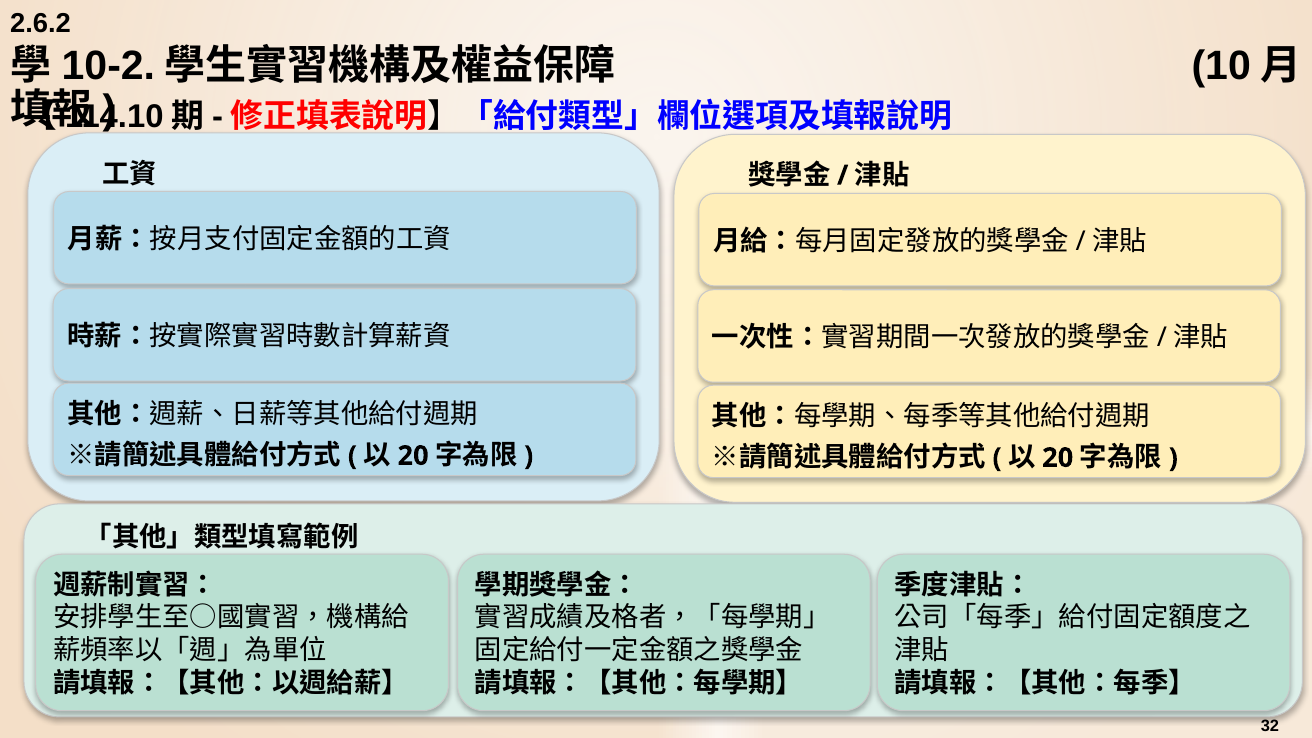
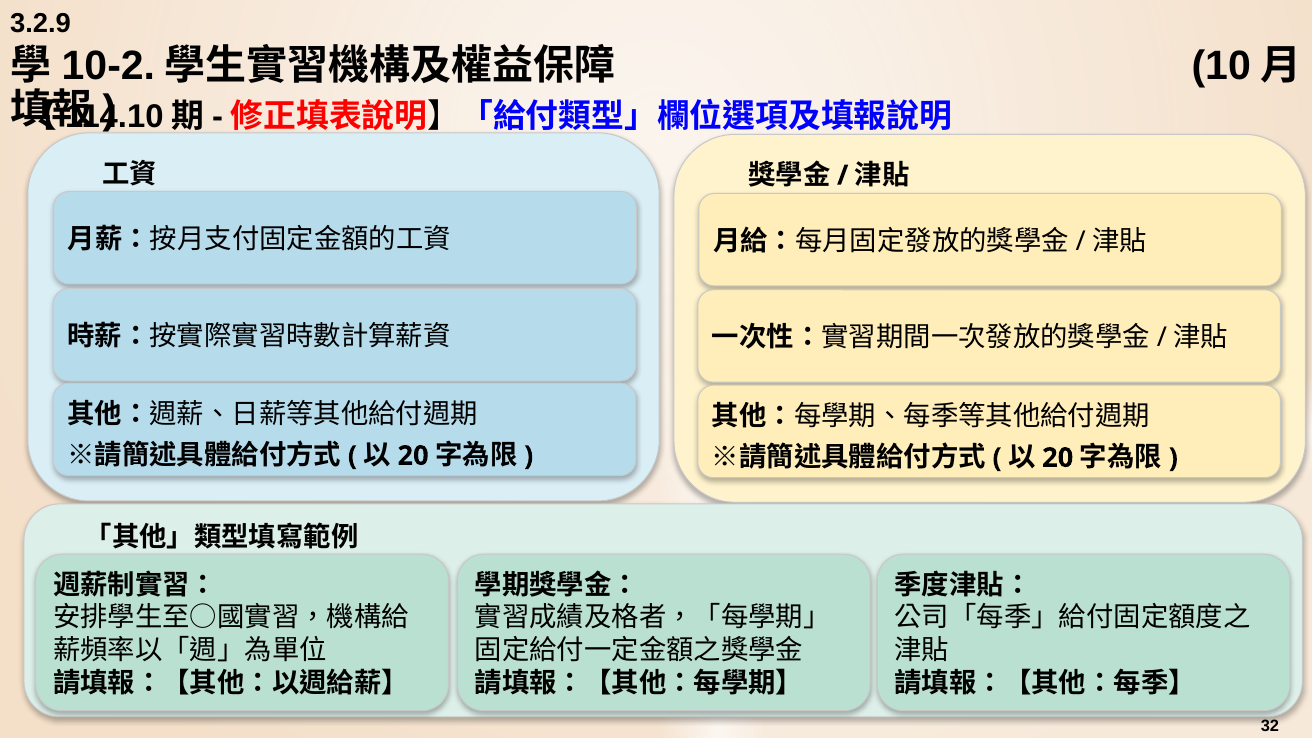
2.6.2: 2.6.2 -> 3.2.9 (40, 24)
